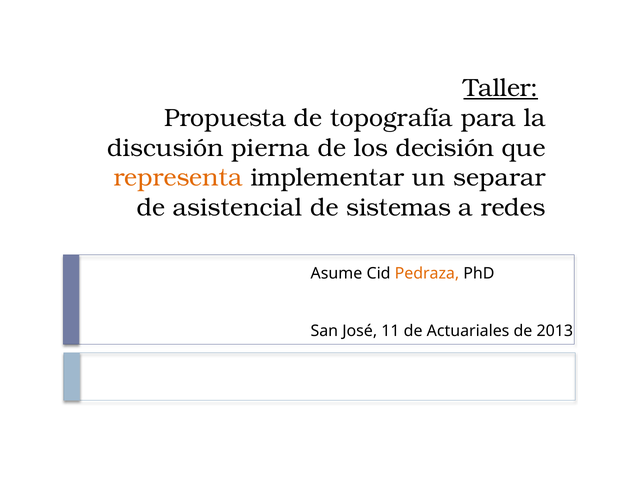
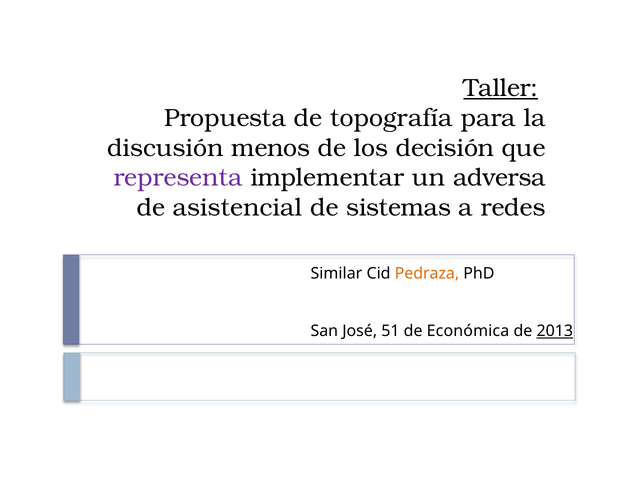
pierna: pierna -> menos (271, 148)
representa colour: orange -> purple (178, 178)
separar: separar -> adversa (499, 178)
Asume: Asume -> Similar (336, 274)
11: 11 -> 51 (390, 331)
Actuariales: Actuariales -> Económica (468, 331)
2013 underline: none -> present (555, 331)
